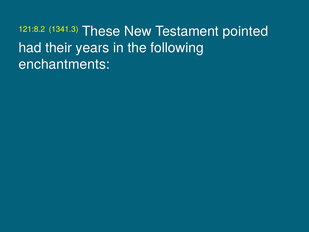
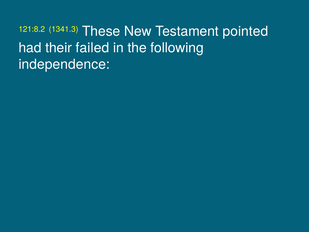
years: years -> failed (92, 48)
enchantments: enchantments -> independence (64, 64)
